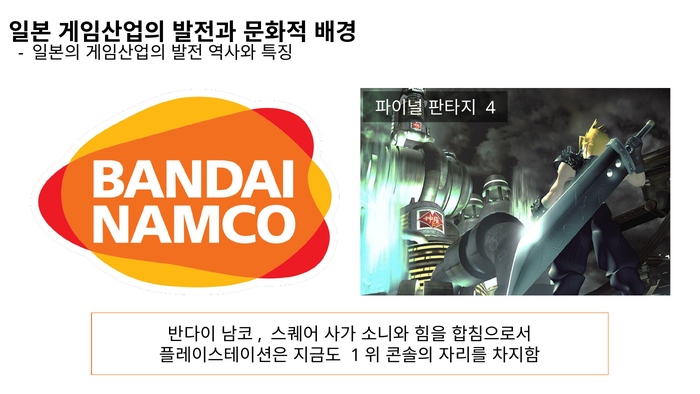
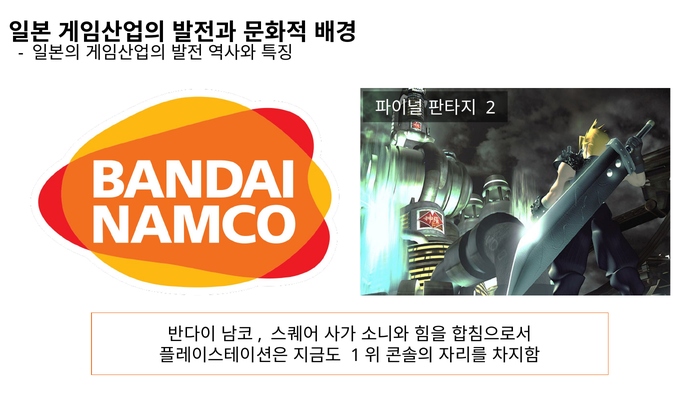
4: 4 -> 2 (491, 108)
